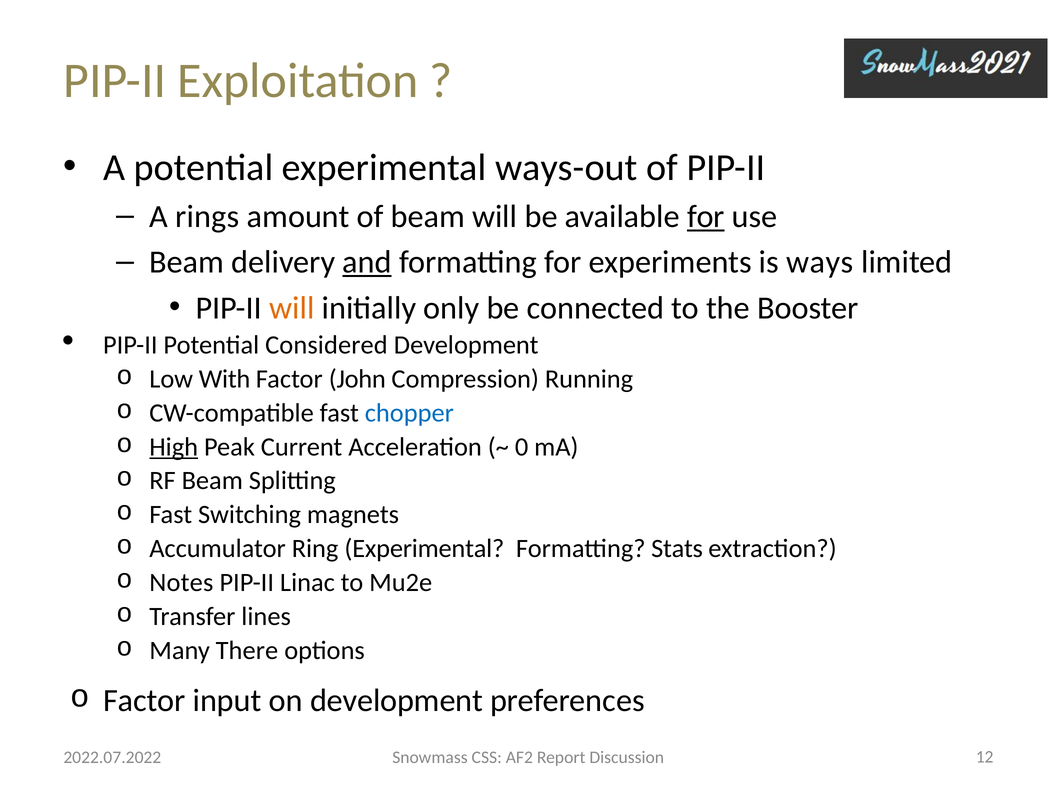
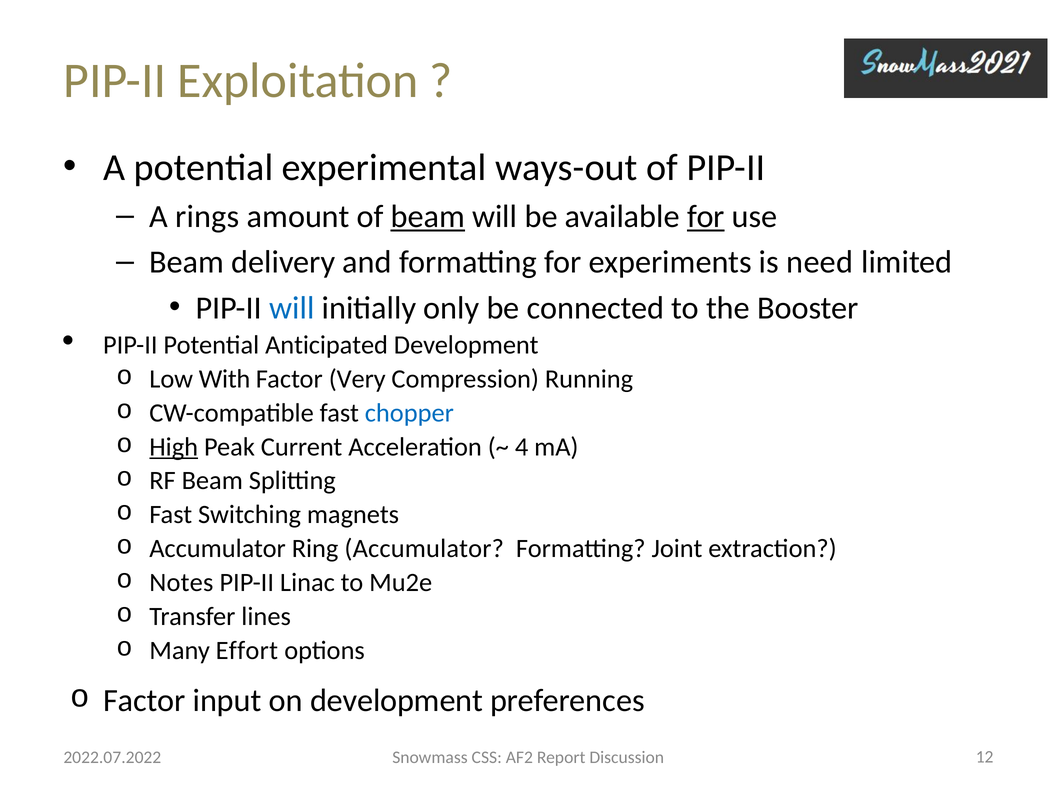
beam underline: none -> present (428, 216)
and underline: present -> none (367, 262)
ways: ways -> need (820, 262)
will colour: orange -> blue (292, 308)
Considered: Considered -> Anticipated (327, 345)
John: John -> Very (357, 379)
0: 0 -> 4 (522, 447)
Ring Experimental: Experimental -> Accumulator (424, 548)
Stats: Stats -> Joint (677, 548)
There: There -> Effort (247, 650)
